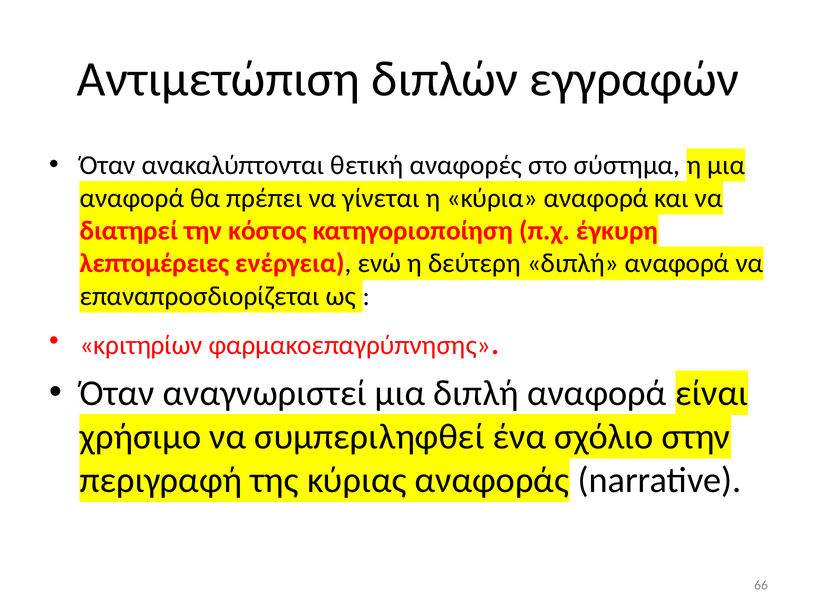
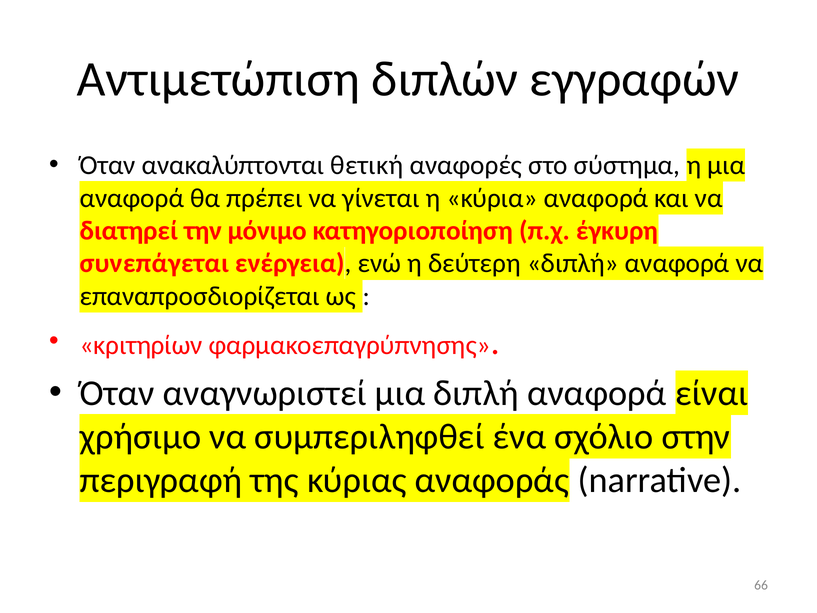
κόστος: κόστος -> μόνιμο (268, 231)
λεπτομέρειες: λεπτομέρειες -> συνεπάγεται (154, 263)
